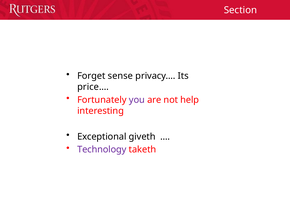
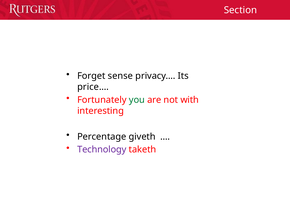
you colour: purple -> green (137, 100)
help: help -> with (190, 100)
Exceptional: Exceptional -> Percentage (102, 136)
